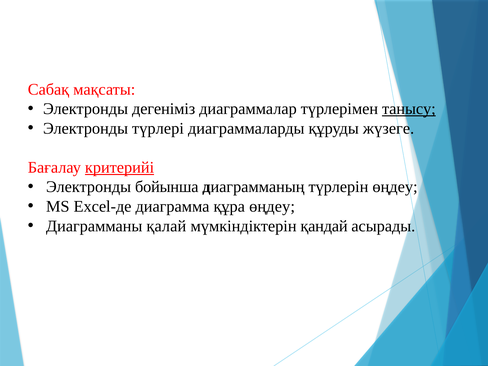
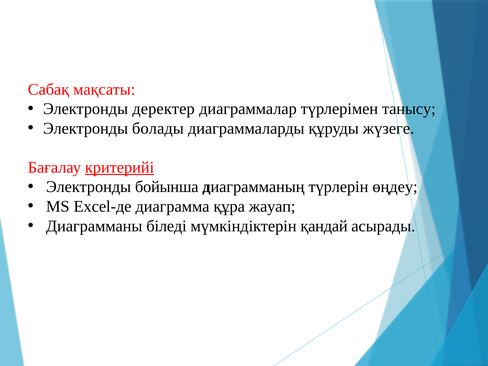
дегеніміз: дегеніміз -> деректер (164, 109)
танысу underline: present -> none (409, 109)
түрлері: түрлері -> болады (158, 128)
құра өңдеу: өңдеу -> жауап (272, 206)
қалай: қалай -> біледі (167, 226)
